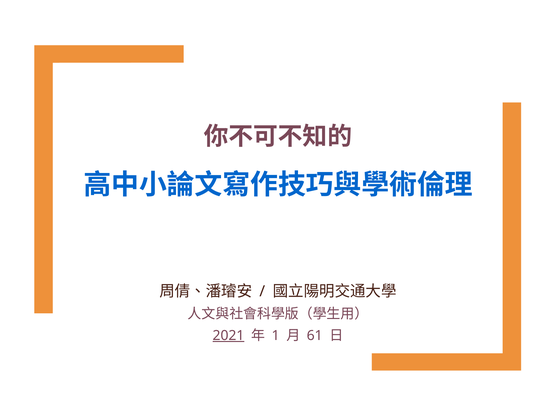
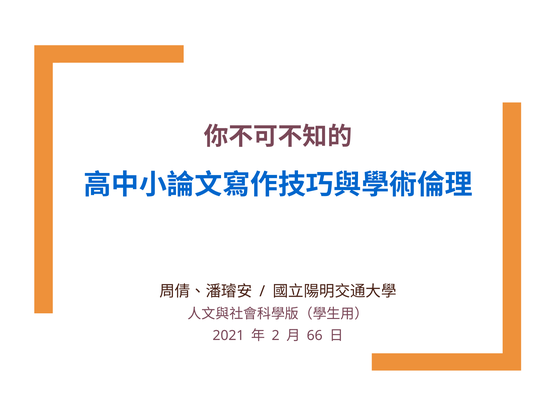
2021 underline: present -> none (228, 335)
1: 1 -> 2 (276, 335)
61: 61 -> 66 (315, 335)
